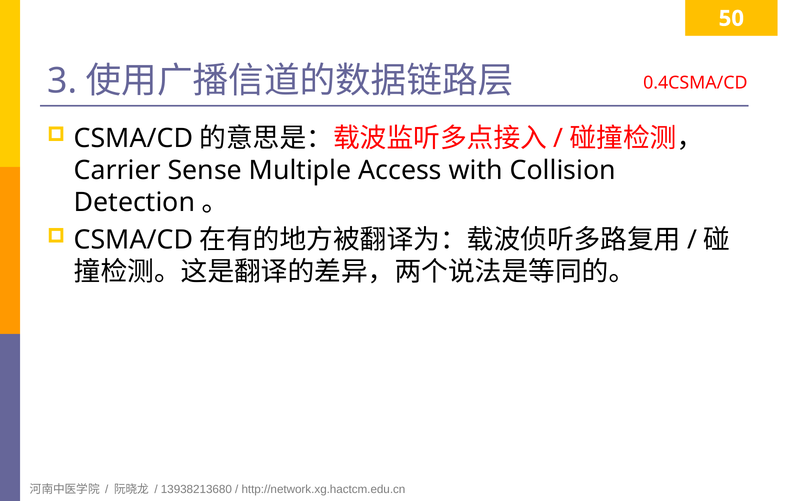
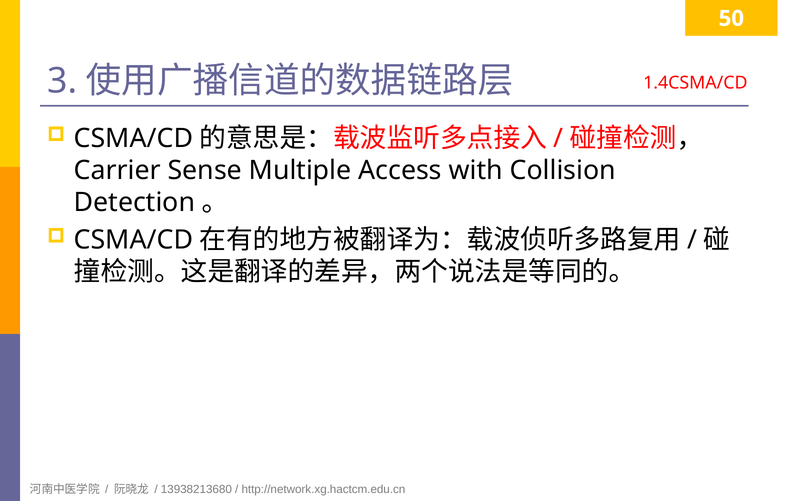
0.4CSMA/CD: 0.4CSMA/CD -> 1.4CSMA/CD (695, 83)
